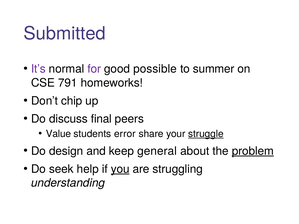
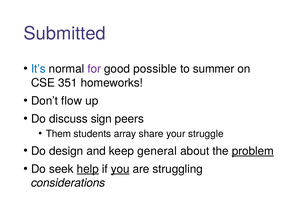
It’s colour: purple -> blue (38, 69)
791: 791 -> 351 (68, 83)
chip: chip -> flow (72, 101)
final: final -> sign (101, 119)
Value: Value -> Them (58, 134)
error: error -> array (125, 134)
struggle underline: present -> none (206, 134)
help underline: none -> present (88, 169)
understanding: understanding -> considerations (68, 183)
